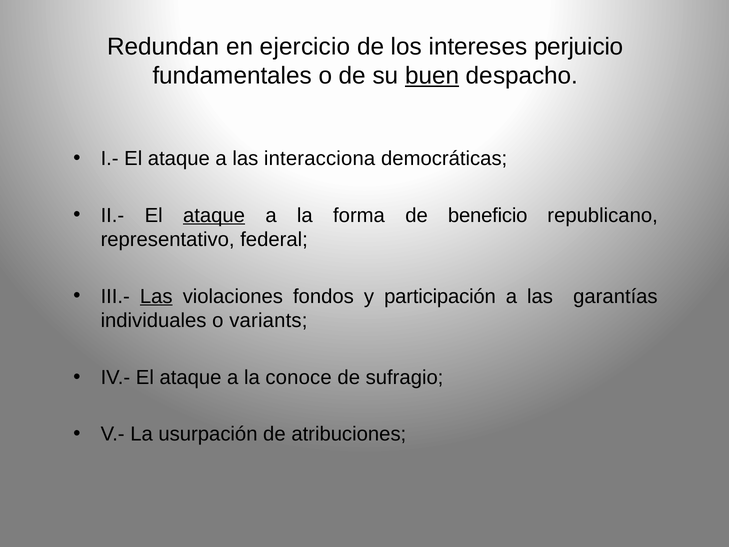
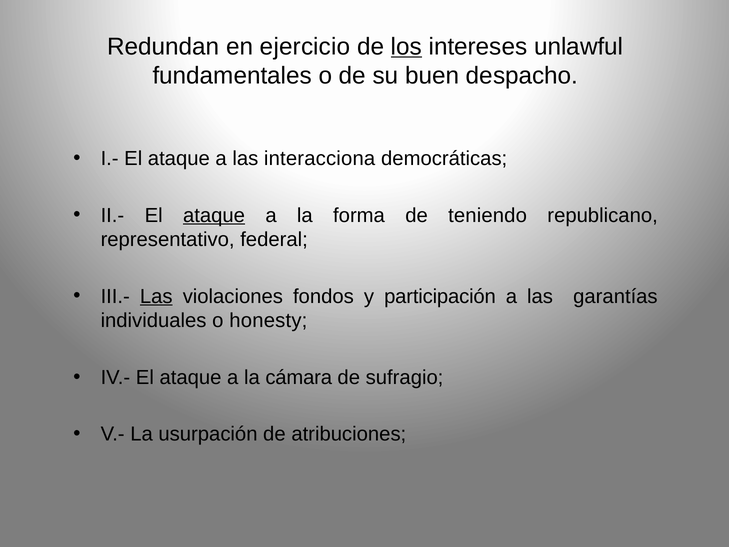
los underline: none -> present (406, 47)
perjuicio: perjuicio -> unlawful (579, 47)
buen underline: present -> none (432, 76)
beneficio: beneficio -> teniendo (488, 215)
variants: variants -> honesty (268, 321)
conoce: conoce -> cámara (299, 377)
